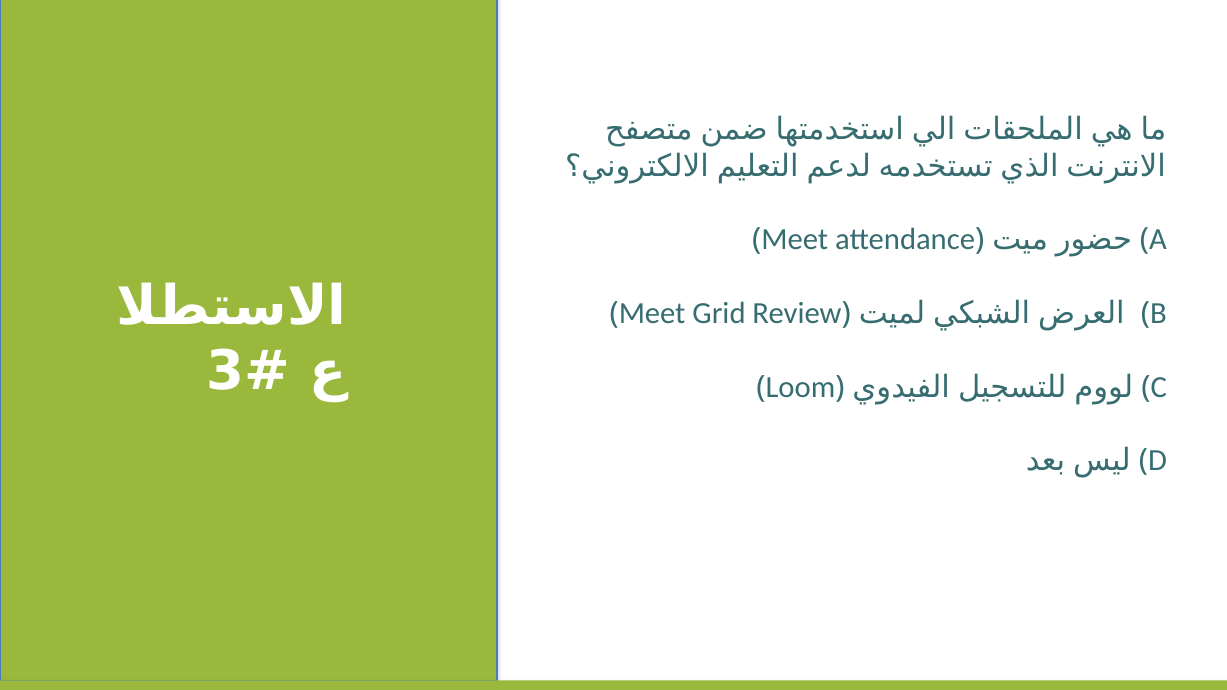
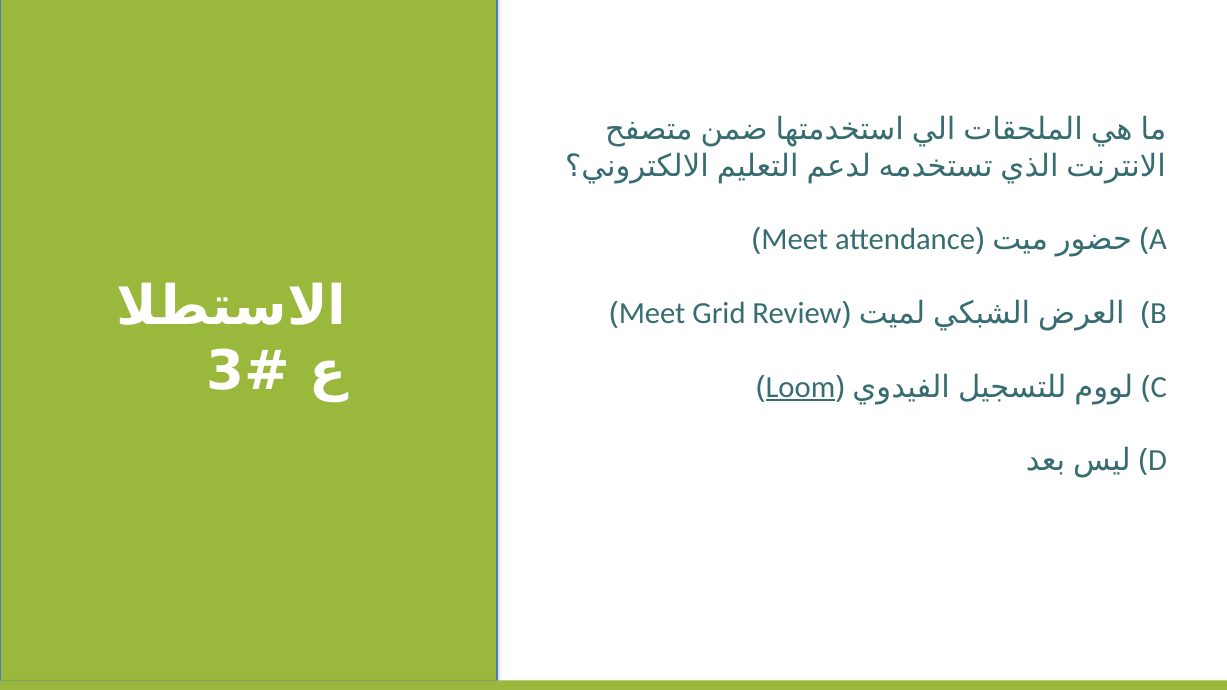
Loom underline: none -> present (800, 387)
